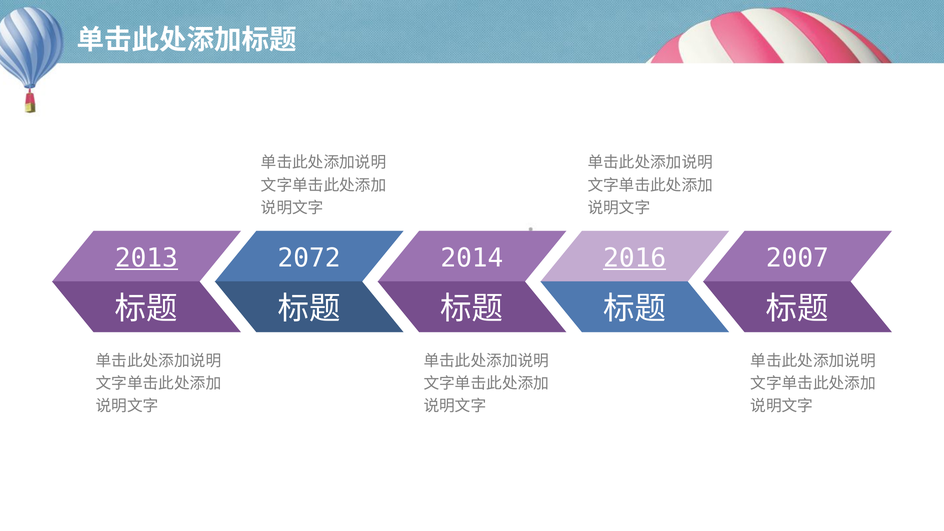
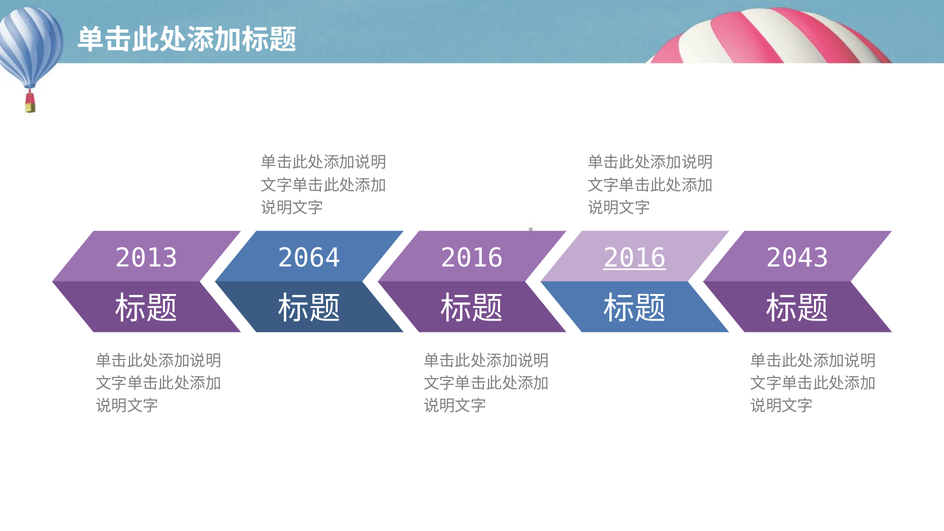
2013 underline: present -> none (146, 258)
2072: 2072 -> 2064 (309, 258)
2014: 2014 -> 2016 (472, 258)
2007: 2007 -> 2043 (797, 258)
